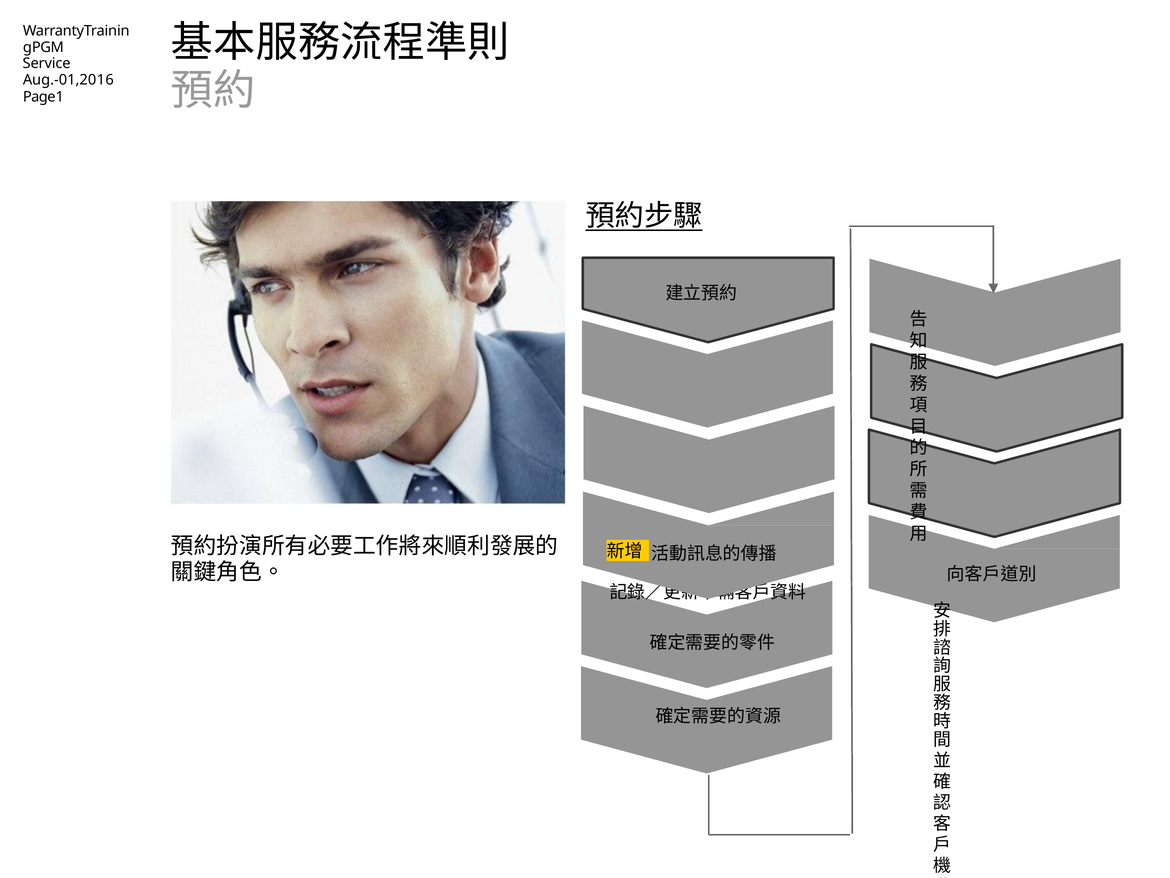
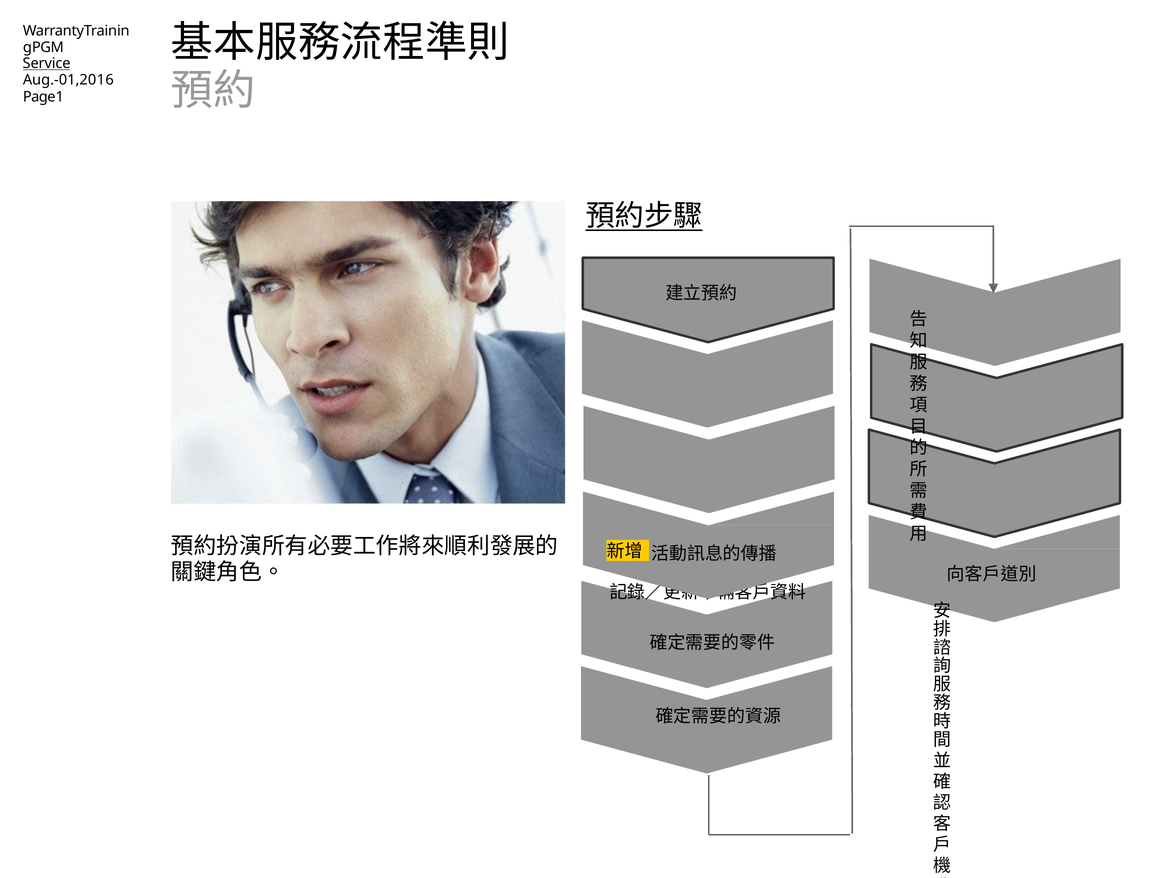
Service underline: none -> present (47, 63)
